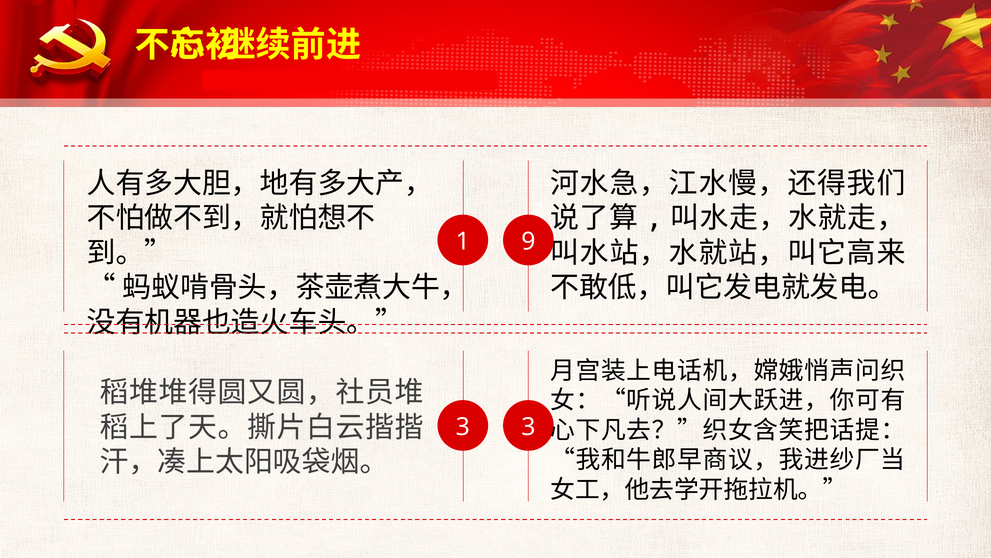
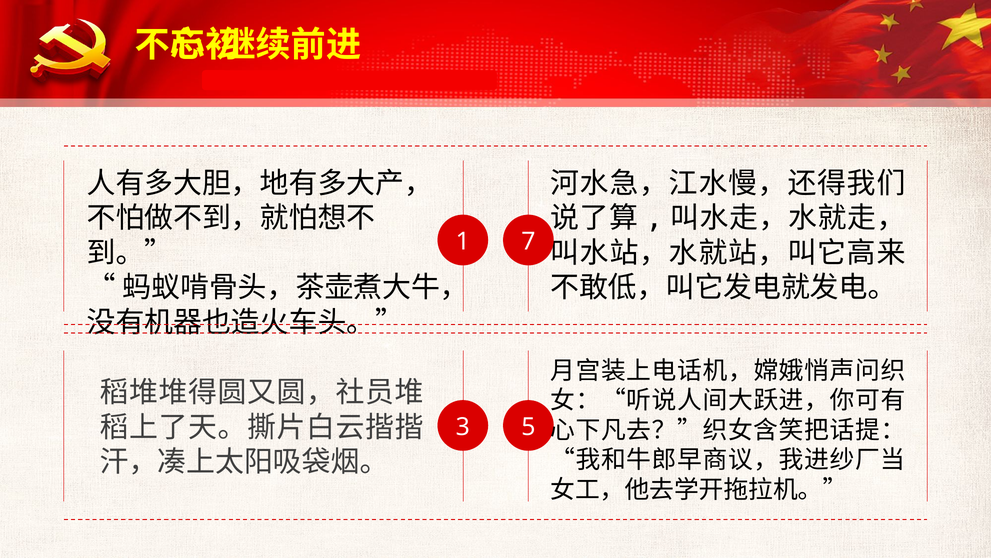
9: 9 -> 7 (528, 241)
3 3: 3 -> 5 (528, 427)
